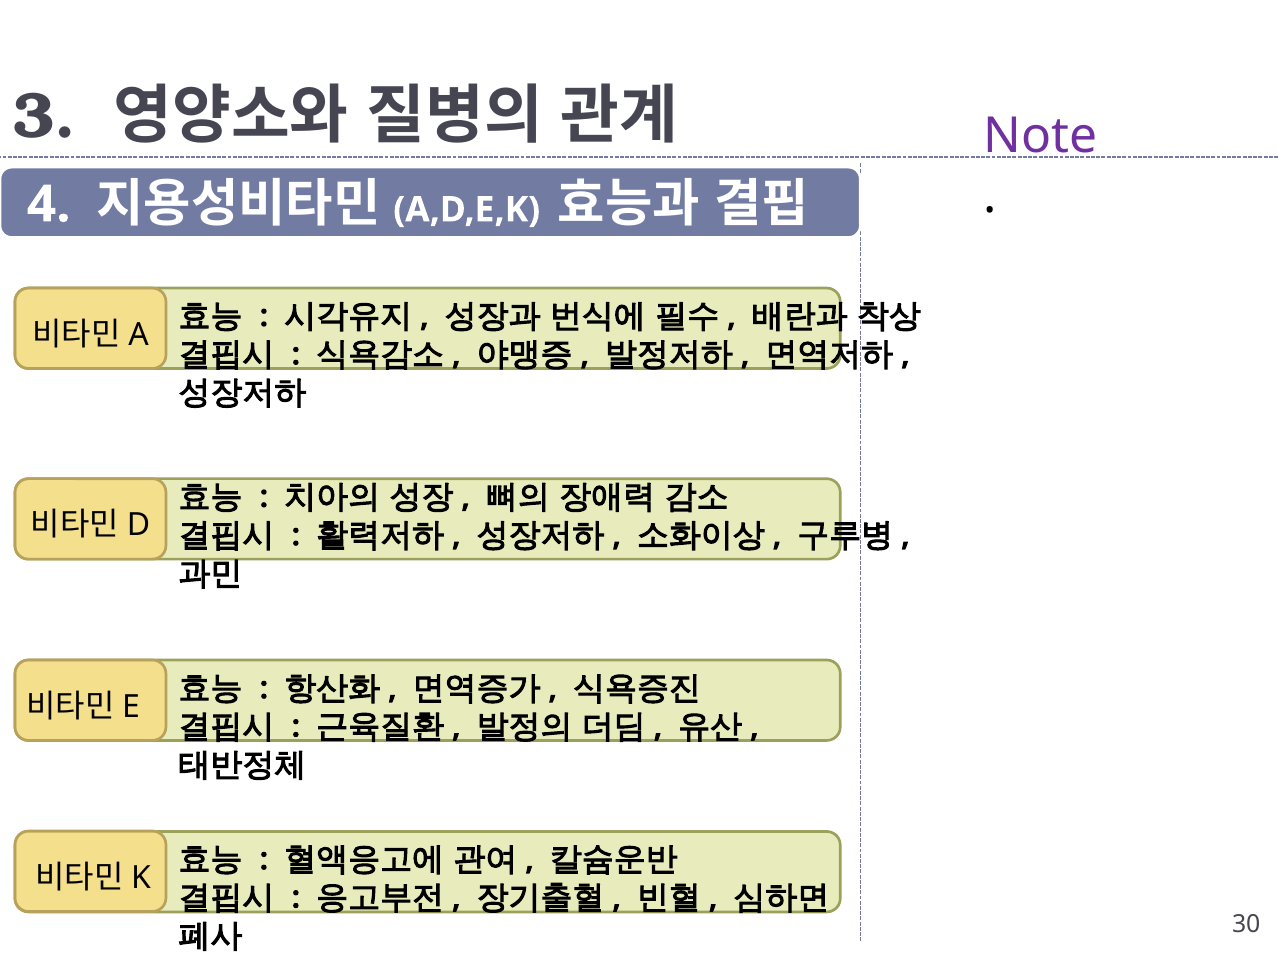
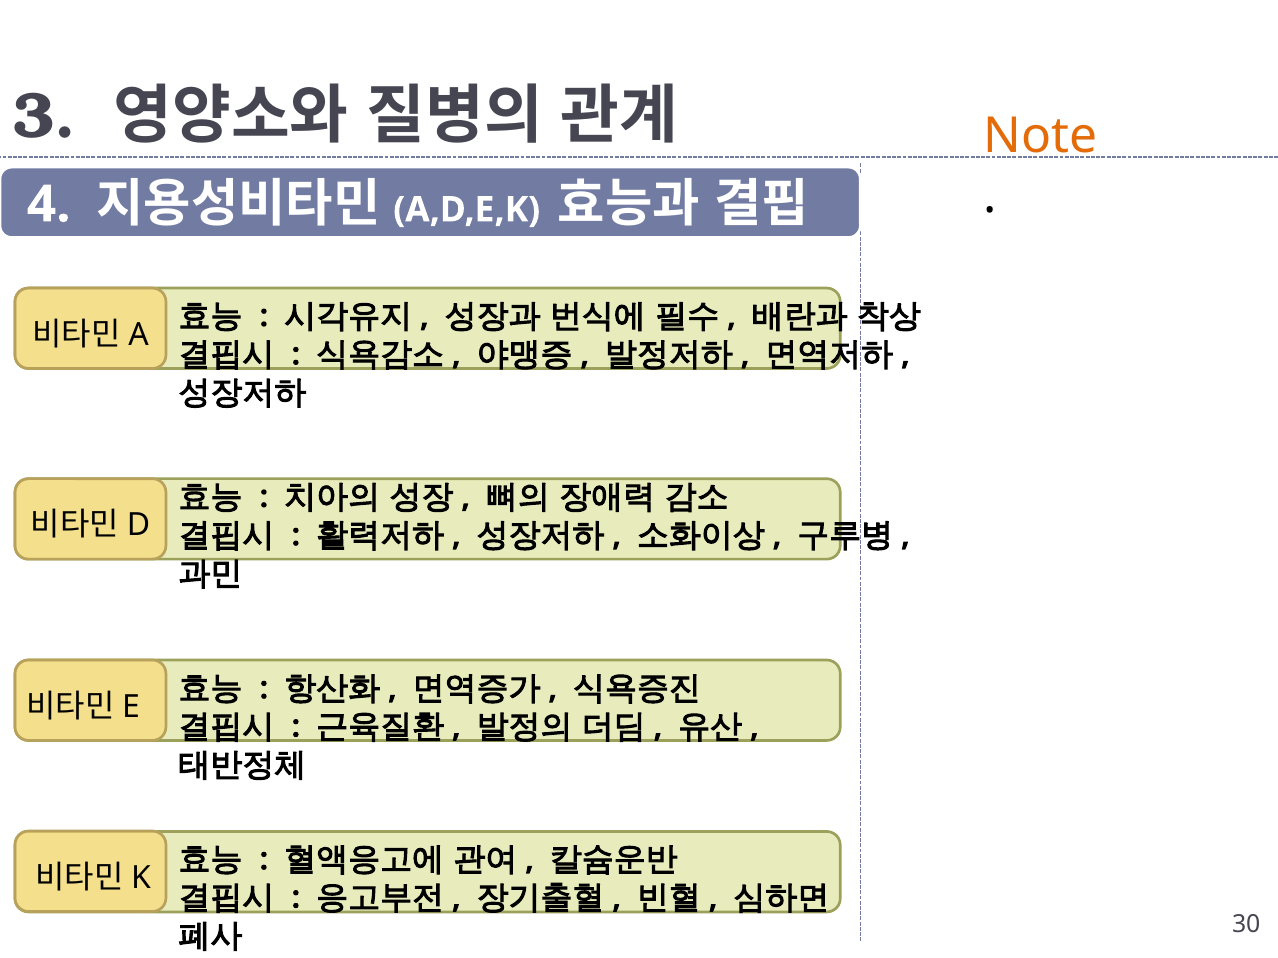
Note colour: purple -> orange (1041, 136)
